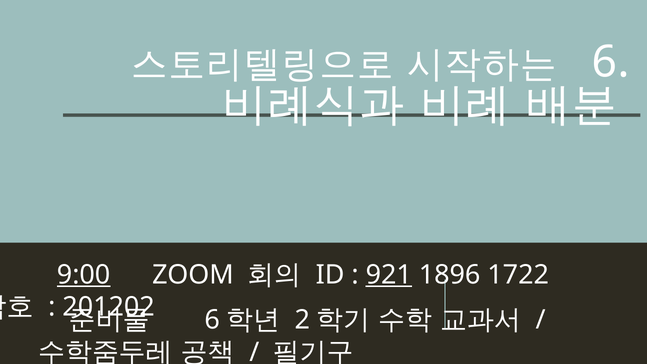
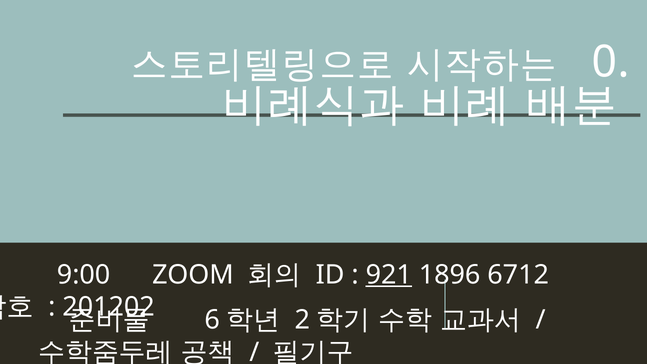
6: 6 -> 0 (611, 62)
9:00 underline: present -> none (84, 275)
1722: 1722 -> 6712 (518, 275)
